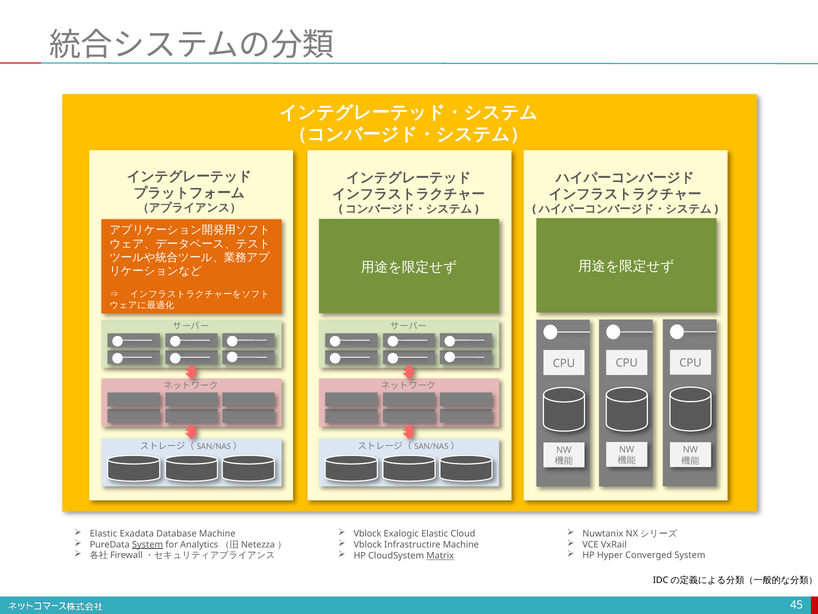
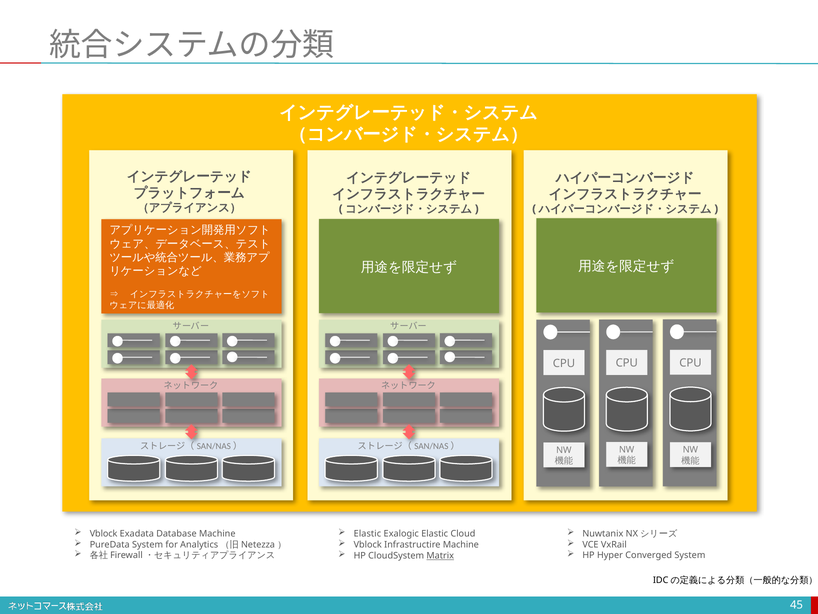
Elastic: Elastic -> Vblock (104, 533)
Vblock: Vblock -> Elastic (367, 533)
System underline: present -> none (148, 544)
